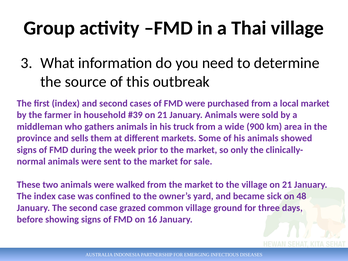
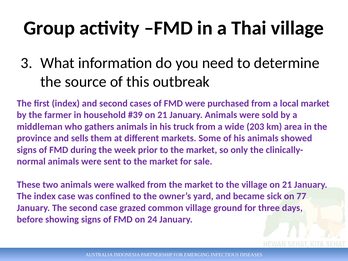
900: 900 -> 203 (255, 127)
48: 48 -> 77 (301, 196)
16: 16 -> 24 (152, 219)
